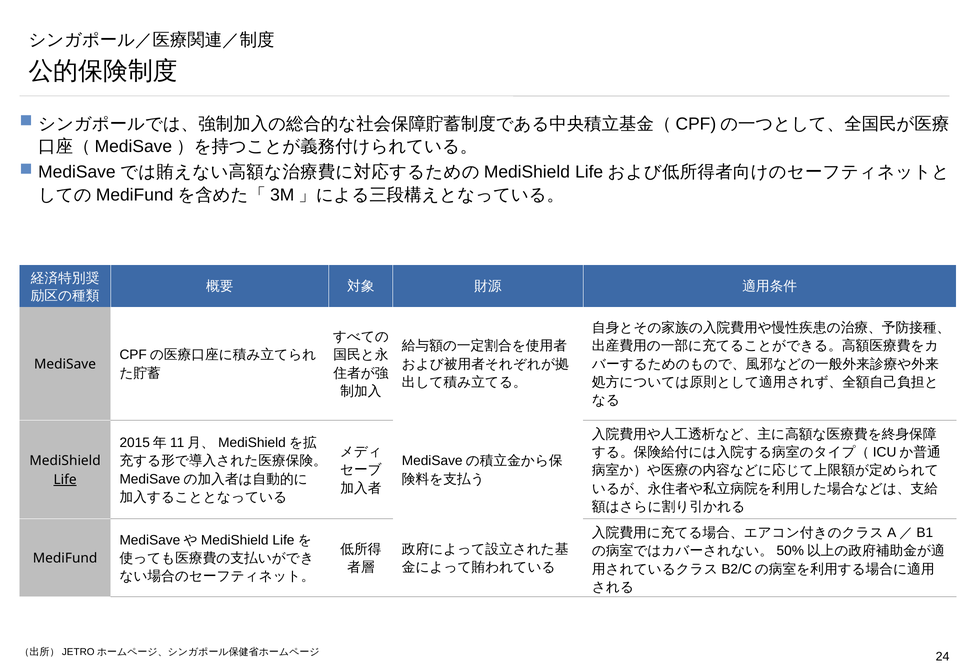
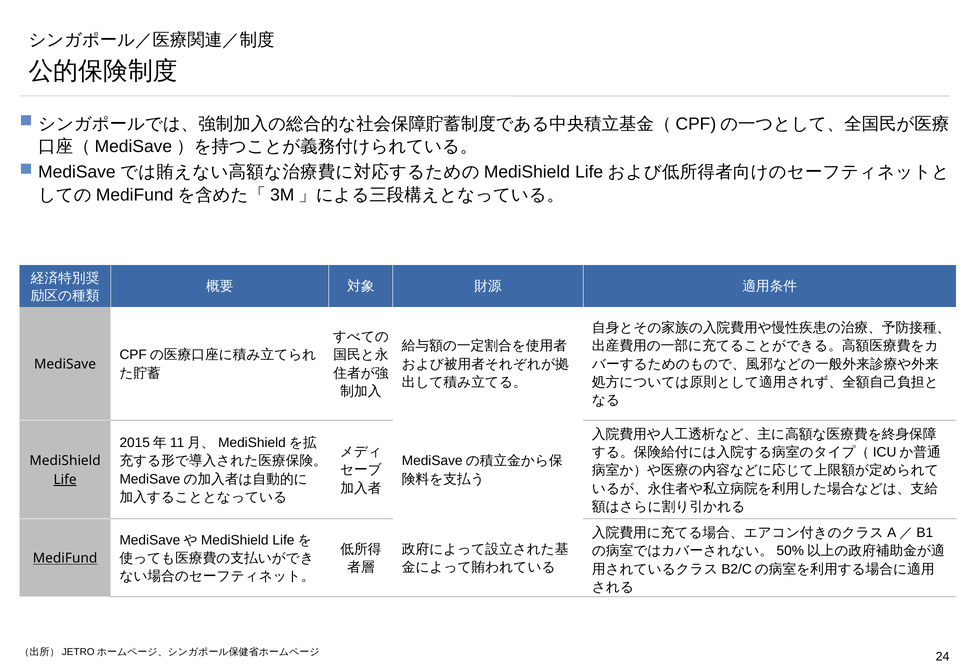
MediFund underline: none -> present (65, 558)
